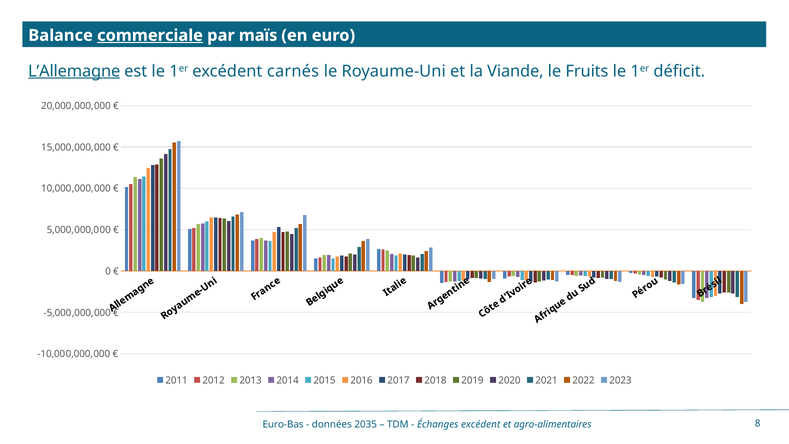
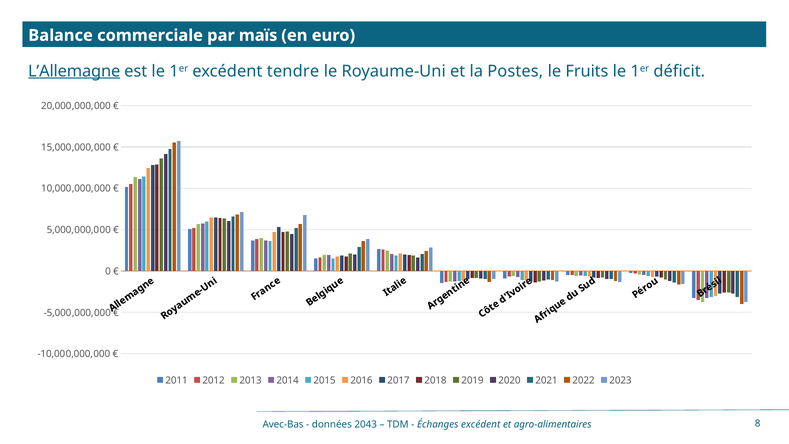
commerciale underline: present -> none (150, 35)
carnés: carnés -> tendre (293, 71)
Viande: Viande -> Postes (515, 71)
Euro-Bas: Euro-Bas -> Avec-Bas (283, 424)
2035: 2035 -> 2043 (366, 424)
